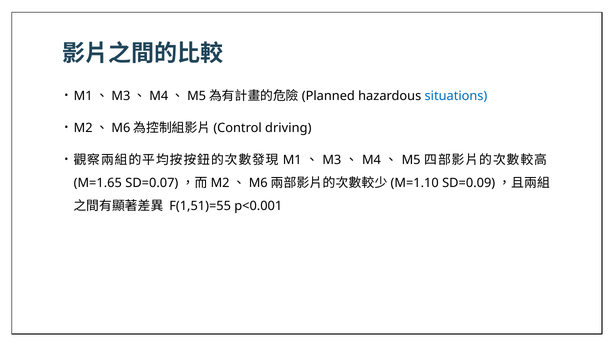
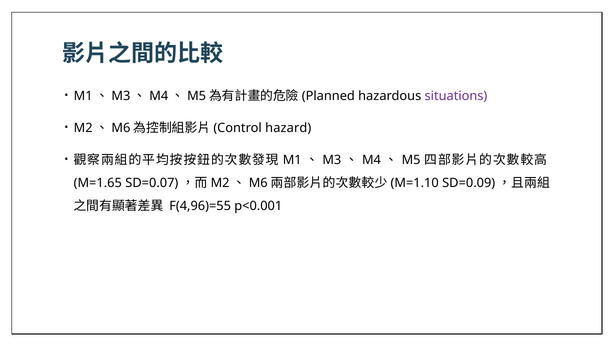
situations colour: blue -> purple (456, 96)
driving: driving -> hazard (288, 128)
F(1,51)=55: F(1,51)=55 -> F(4,96)=55 (200, 206)
